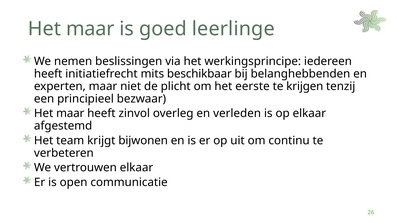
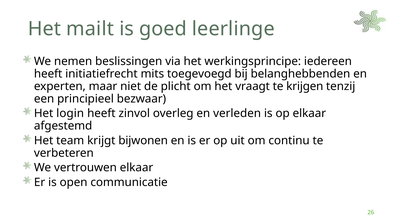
maar: maar -> mailt (90, 29)
beschikbaar: beschikbaar -> toegevoegd (199, 74)
eerste: eerste -> vraagt (253, 86)
maar: maar -> login (70, 114)
